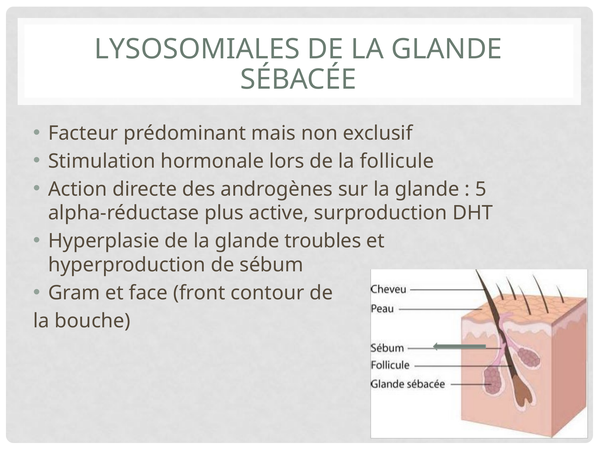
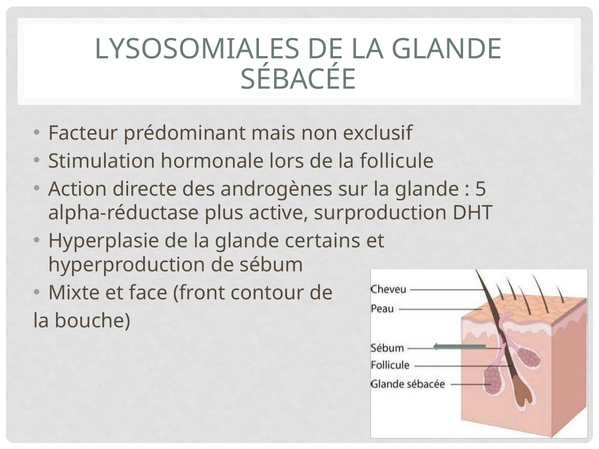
troubles: troubles -> certains (323, 241)
Gram: Gram -> Mixte (74, 293)
